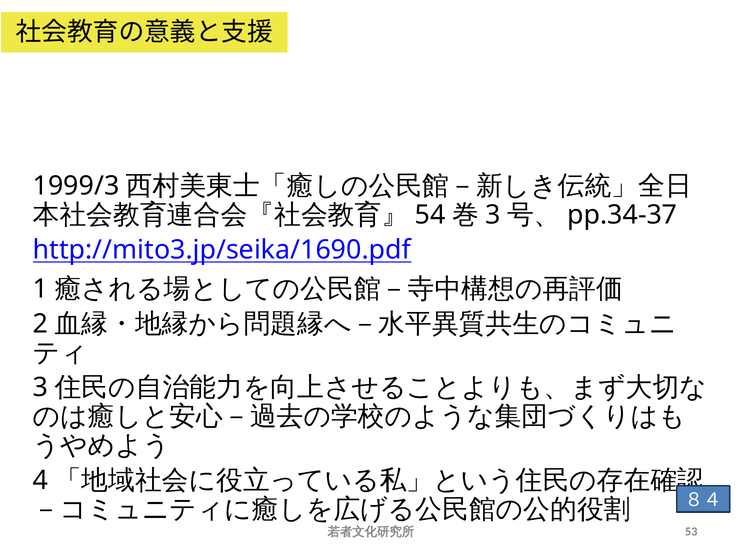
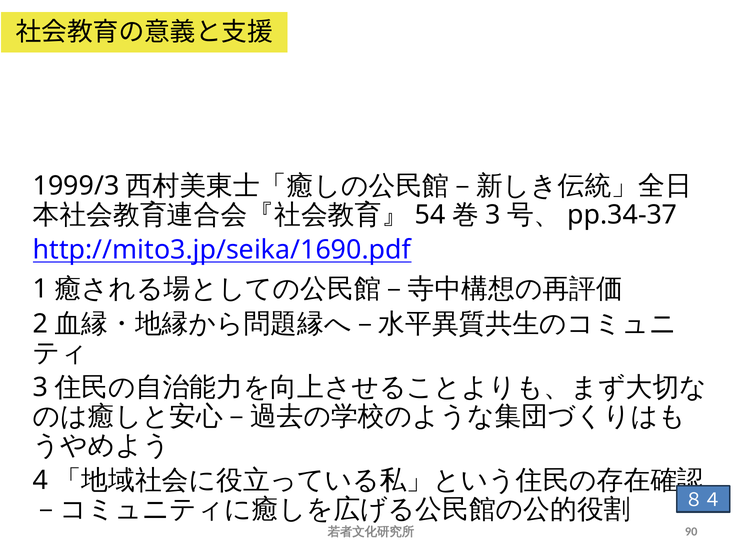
53: 53 -> 90 (691, 531)
